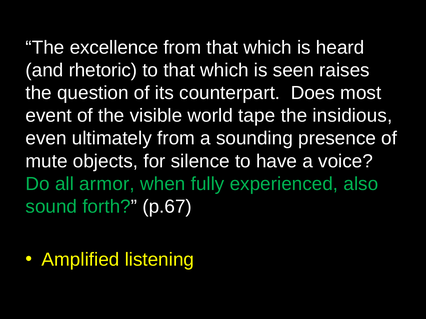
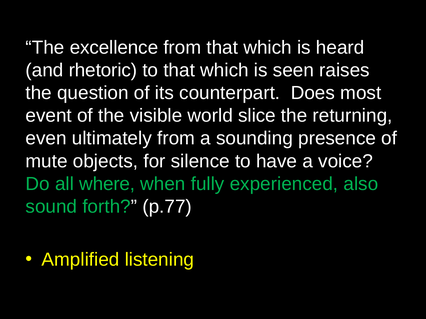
tape: tape -> slice (257, 116)
insidious: insidious -> returning (352, 116)
armor: armor -> where (107, 184)
p.67: p.67 -> p.77 (167, 207)
